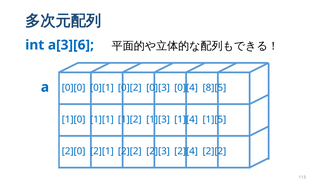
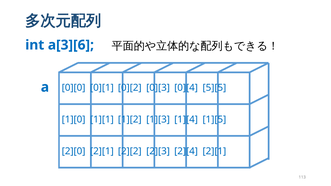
8][5: 8][5 -> 5][5 (214, 88)
2][4 2][2: 2][2 -> 2][1 (214, 151)
